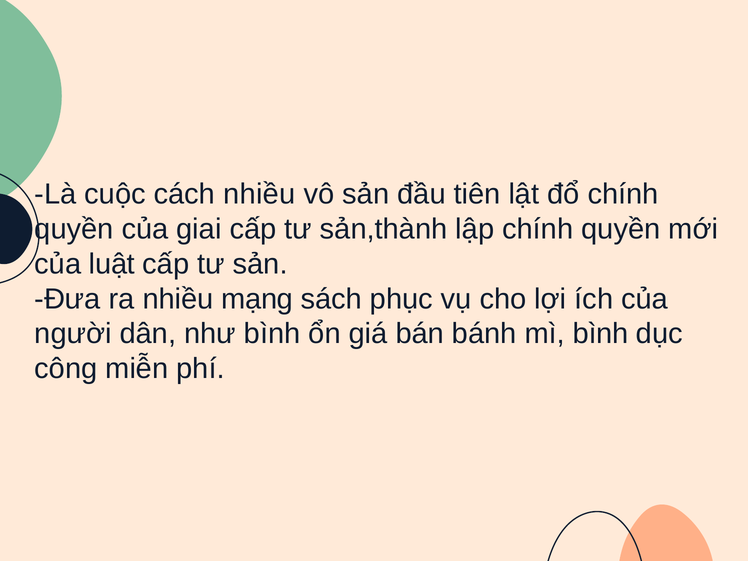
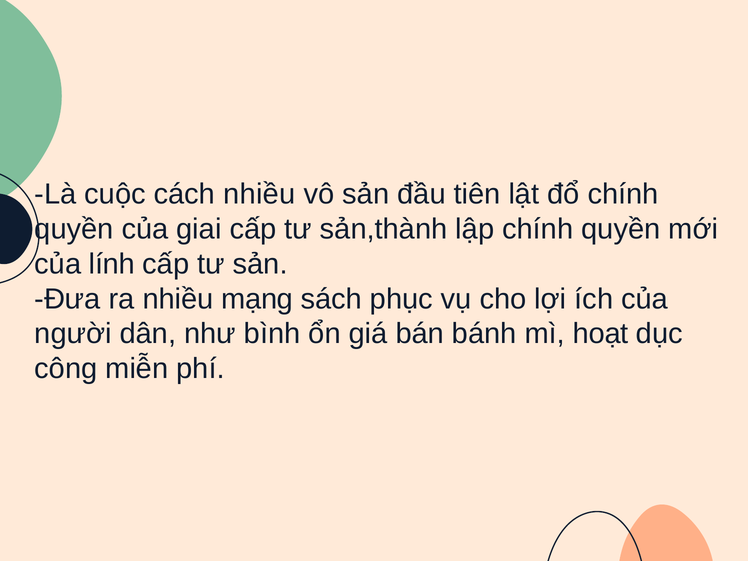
luật: luật -> lính (112, 264)
mì bình: bình -> hoạt (601, 334)
